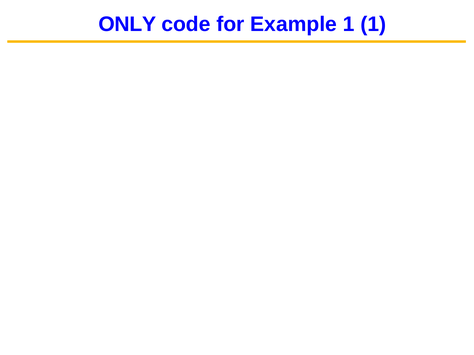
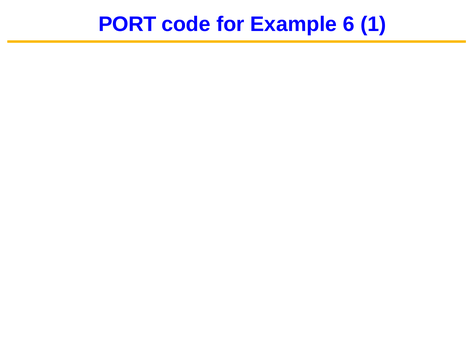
ONLY: ONLY -> PORT (127, 24)
Example 1: 1 -> 6 (349, 24)
